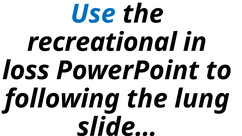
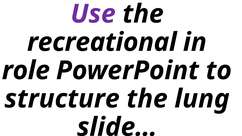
Use colour: blue -> purple (93, 14)
loss: loss -> role (26, 71)
following: following -> structure (62, 99)
